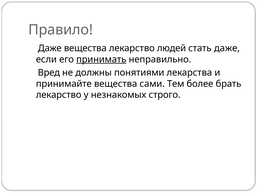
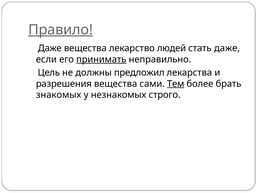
Правило underline: none -> present (61, 30)
Вред: Вред -> Цель (49, 73)
понятиями: понятиями -> предложил (139, 73)
принимайте: принимайте -> разрешения (64, 84)
Тем underline: none -> present (176, 84)
лекарство: лекарство -> знакомых (59, 95)
